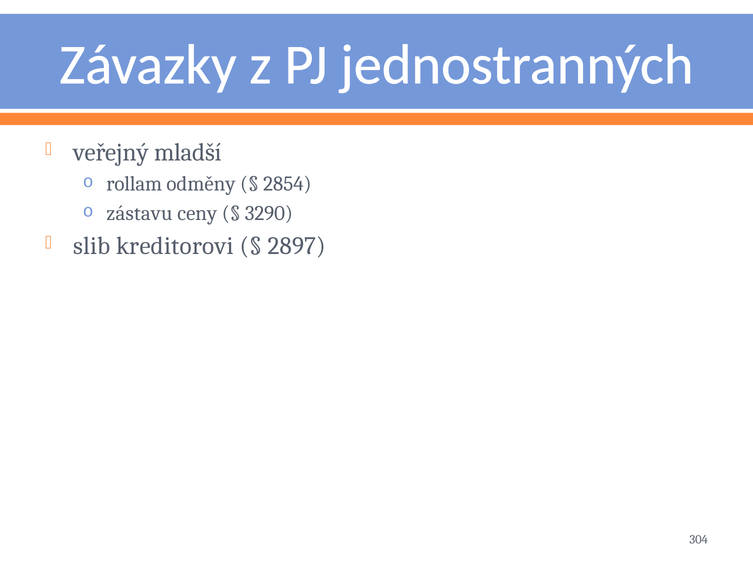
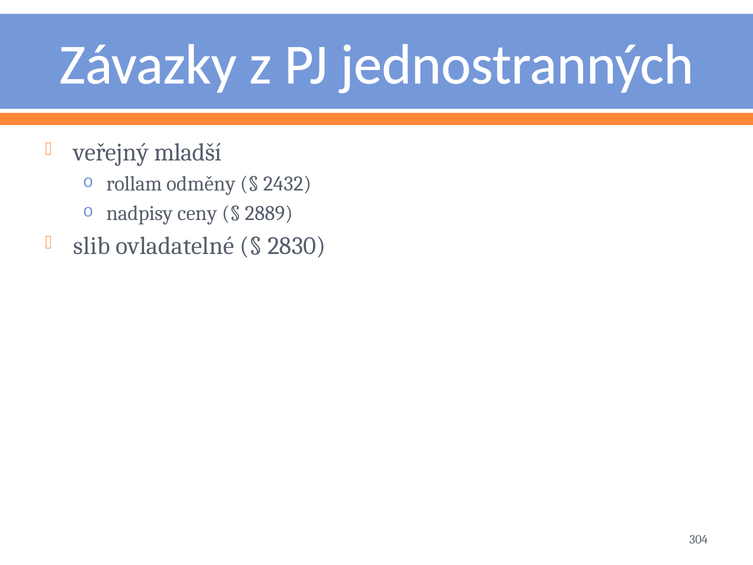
2854: 2854 -> 2432 (287, 184)
zástavu: zástavu -> nadpisy (140, 213)
3290: 3290 -> 2889 (269, 213)
kreditorovi: kreditorovi -> ovladatelné (175, 246)
2897: 2897 -> 2830 (297, 246)
